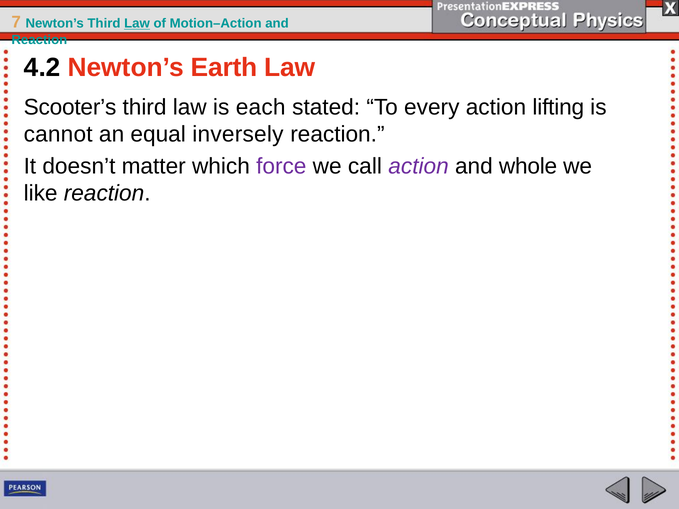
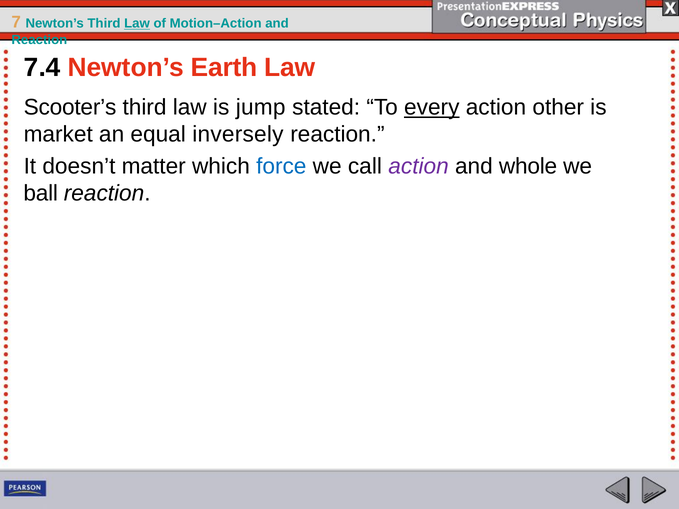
4.2: 4.2 -> 7.4 (42, 67)
each: each -> jump (261, 107)
every underline: none -> present (432, 107)
lifting: lifting -> other (558, 107)
cannot: cannot -> market (58, 135)
force colour: purple -> blue (281, 166)
like: like -> ball (41, 193)
